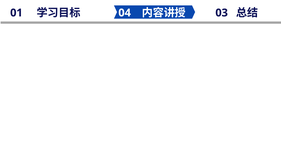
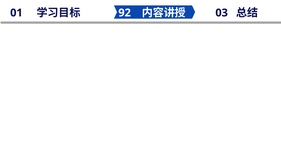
04: 04 -> 92 (125, 13)
